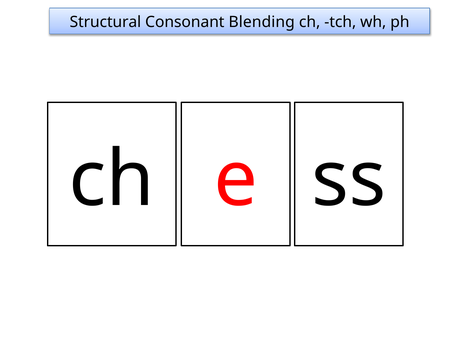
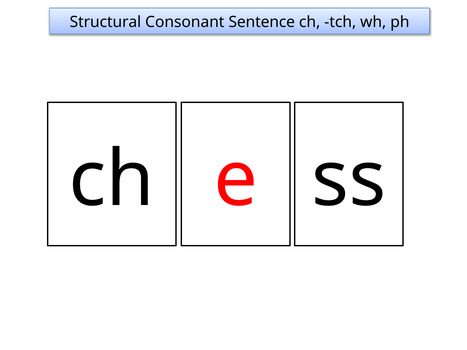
Blending: Blending -> Sentence (262, 22)
